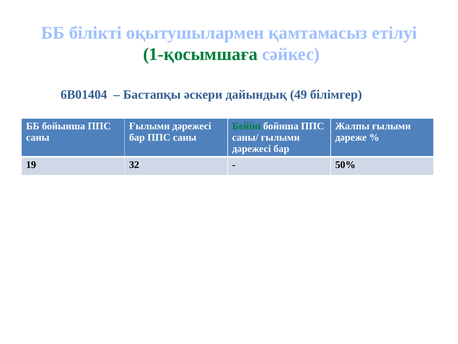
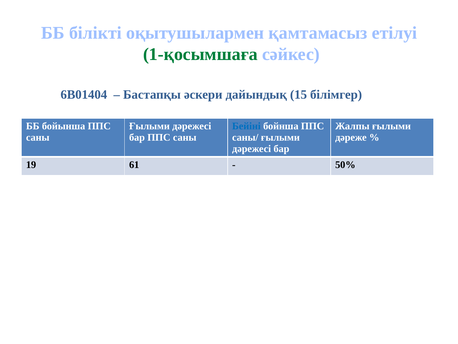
49: 49 -> 15 (298, 94)
Бейіні colour: green -> blue (246, 126)
32: 32 -> 61 (134, 165)
